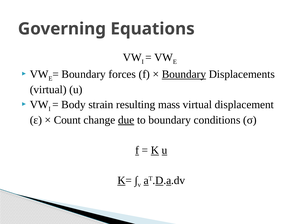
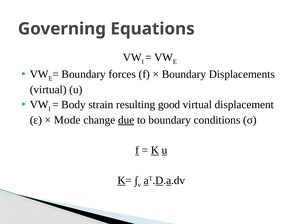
Boundary underline: present -> none (184, 74)
mass: mass -> good (169, 105)
Count: Count -> Mode (67, 120)
